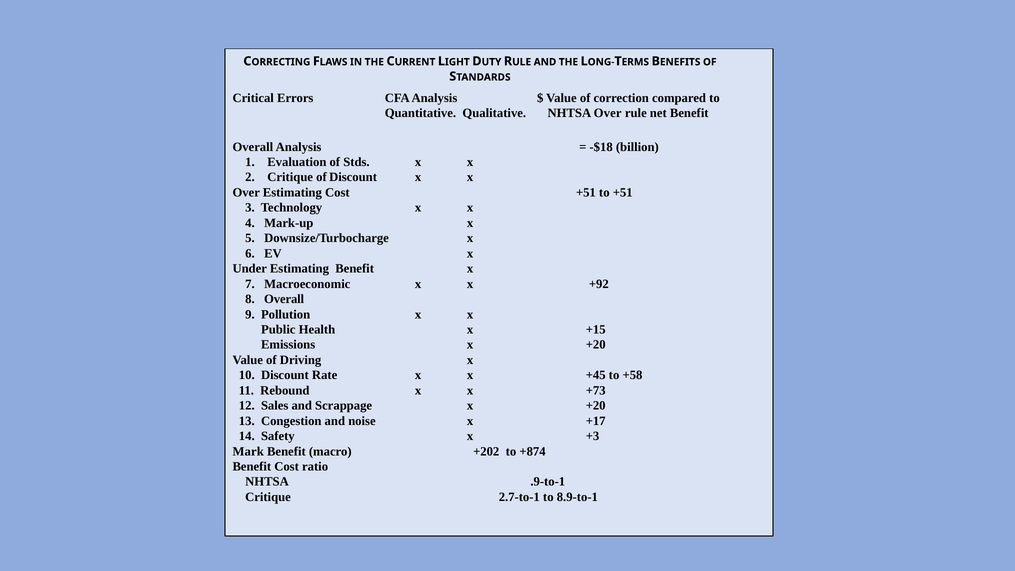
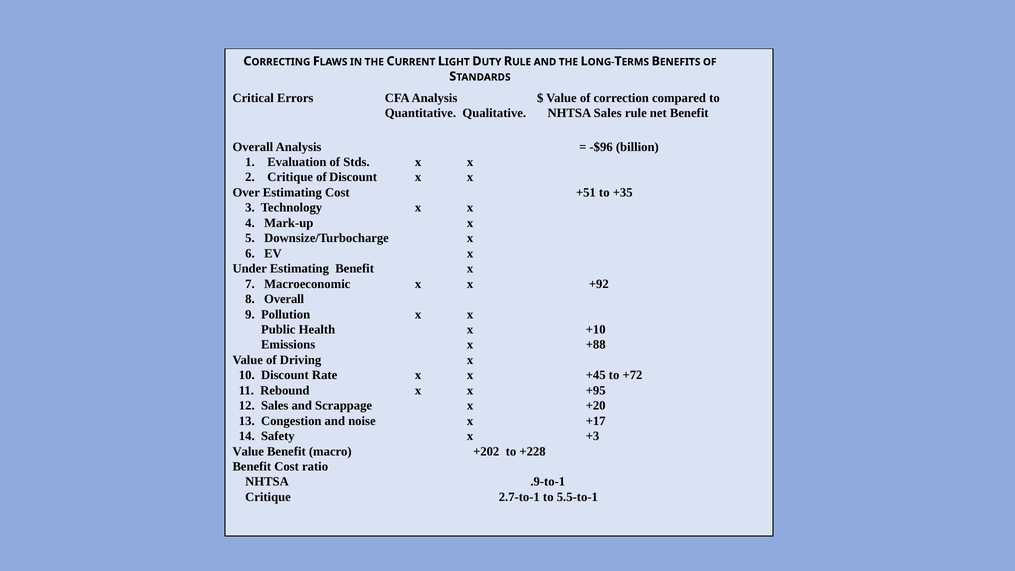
NHTSA Over: Over -> Sales (608, 113)
-$18: -$18 -> -$96 (601, 147)
to +51: +51 -> +35 (623, 192)
+15: +15 -> +10 (596, 330)
Emissions x +20: +20 -> +88 (596, 345)
+58: +58 -> +72 (633, 375)
+73: +73 -> +95 (596, 390)
Mark: Mark -> Value (248, 451)
+874: +874 -> +228 (533, 451)
8.9-to-1: 8.9-to-1 -> 5.5-to-1 (577, 497)
